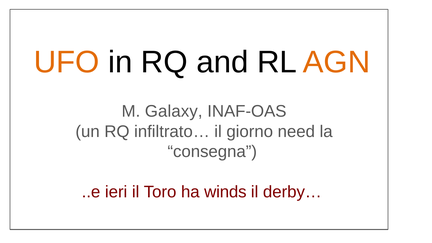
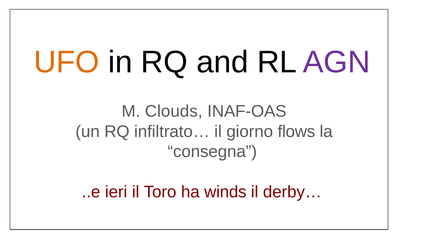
AGN colour: orange -> purple (336, 62)
Galaxy: Galaxy -> Clouds (174, 111)
need: need -> flows (296, 132)
